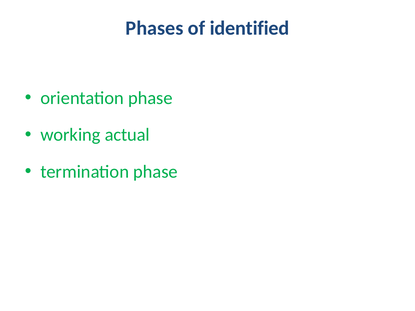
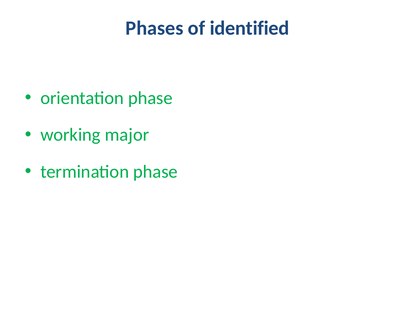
actual: actual -> major (127, 135)
